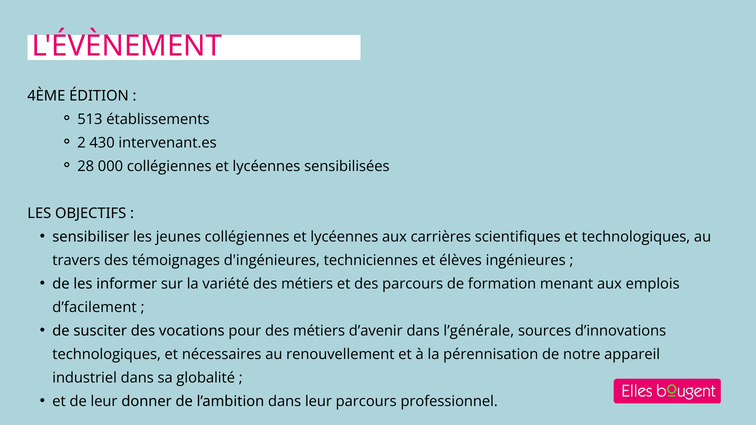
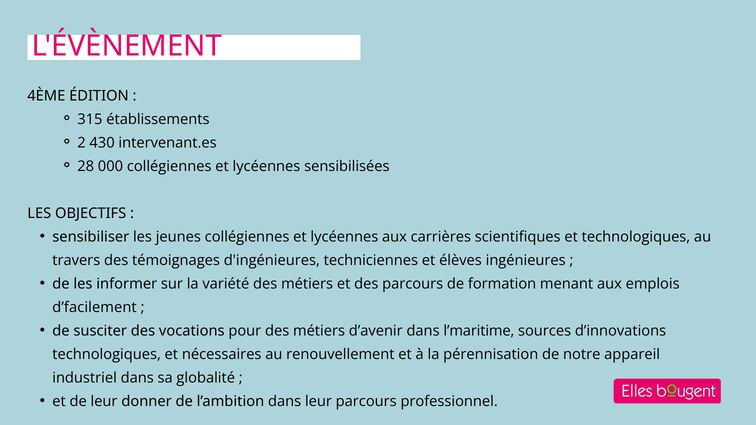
513: 513 -> 315 (90, 119)
l’générale: l’générale -> l’maritime (479, 331)
